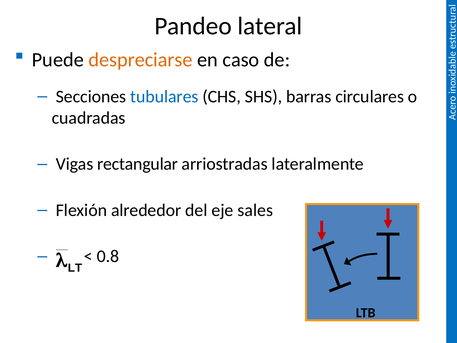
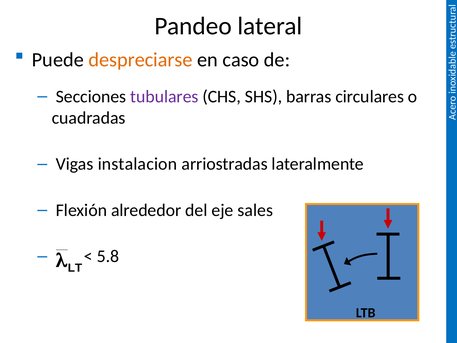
tubulares colour: blue -> purple (164, 97)
rectangular: rectangular -> instalacion (137, 164)
0.8: 0.8 -> 5.8 (108, 256)
